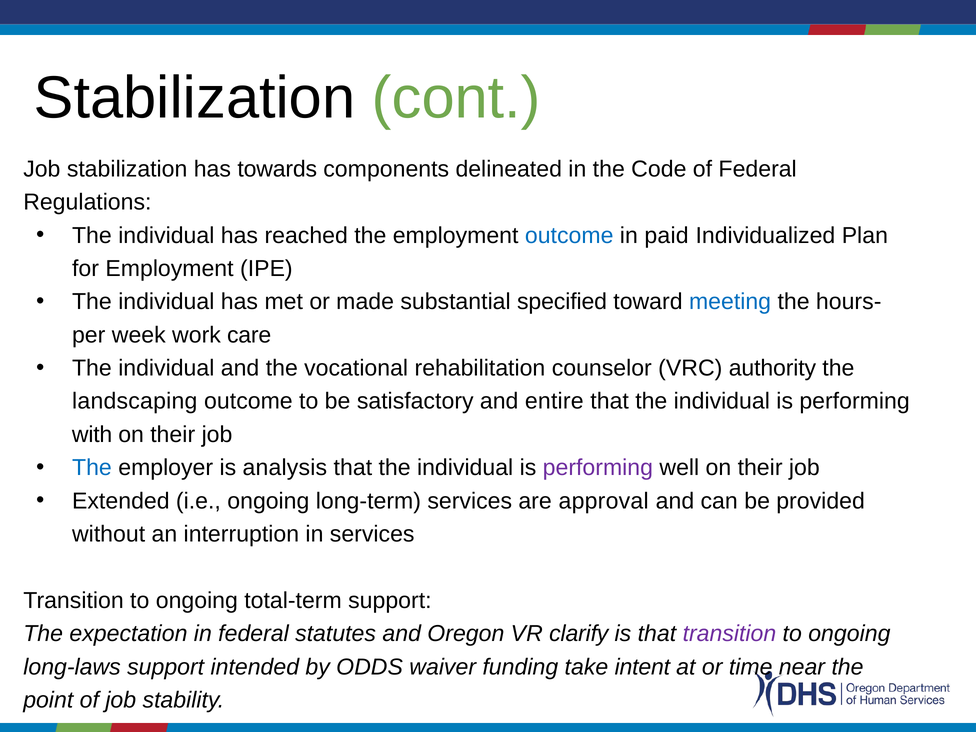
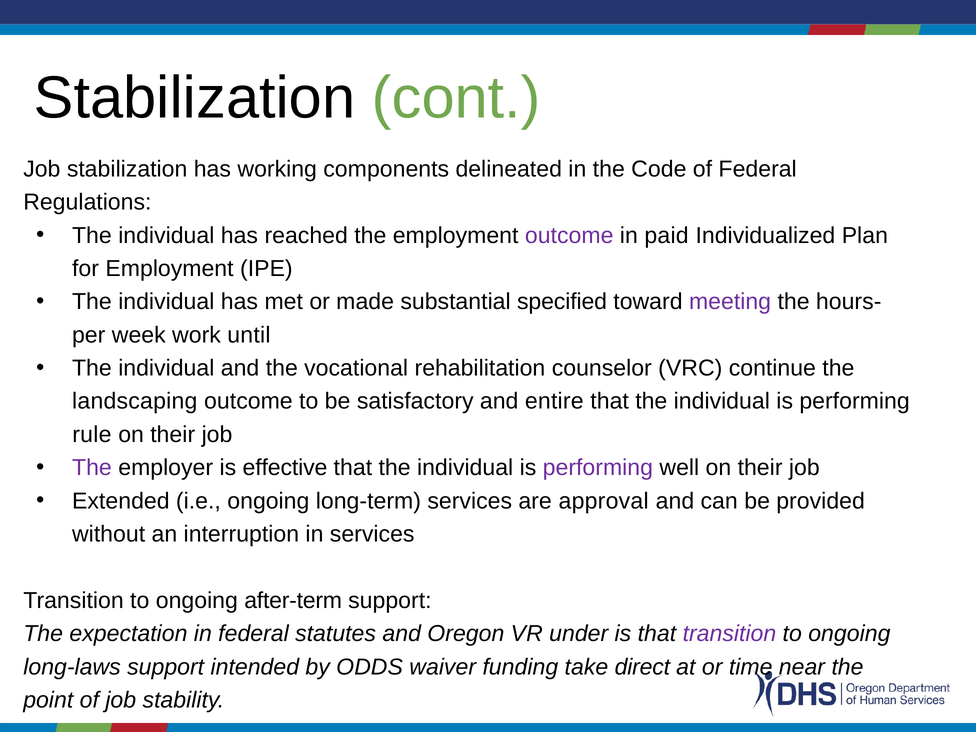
towards: towards -> working (277, 169)
outcome colour: blue -> purple (569, 235)
meeting colour: blue -> purple (730, 302)
care: care -> until (249, 335)
authority: authority -> continue (772, 368)
with: with -> rule (92, 435)
The colour: blue -> purple (92, 468)
analysis: analysis -> effective (285, 468)
total-term: total-term -> after-term (293, 601)
clarify: clarify -> under (579, 634)
intent: intent -> direct (642, 667)
